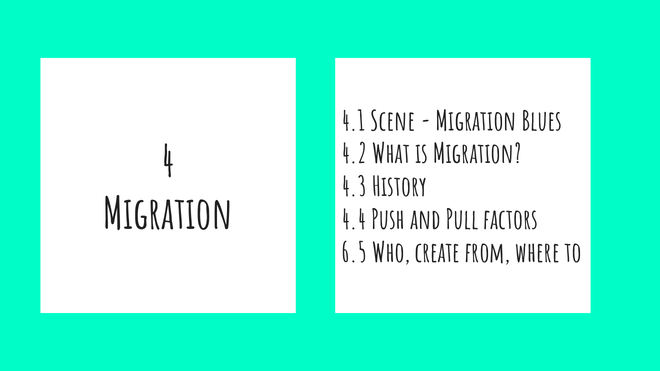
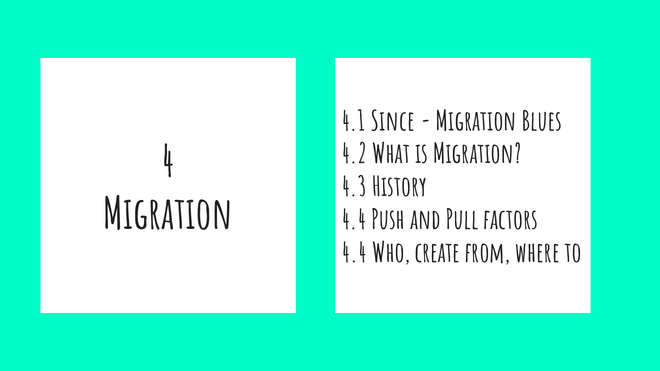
Scene: Scene -> Since (393, 122)
6.5: 6.5 -> 4.4 (354, 254)
